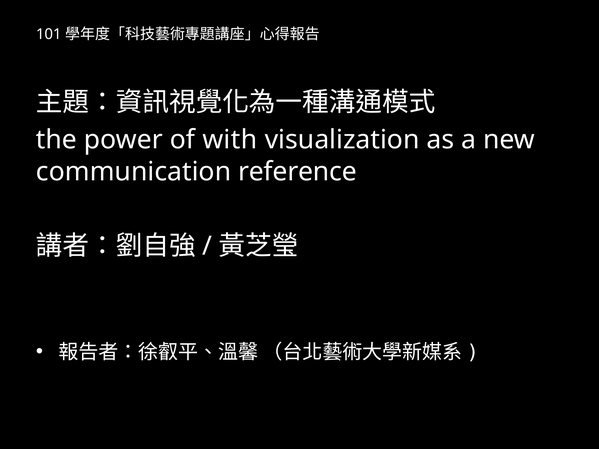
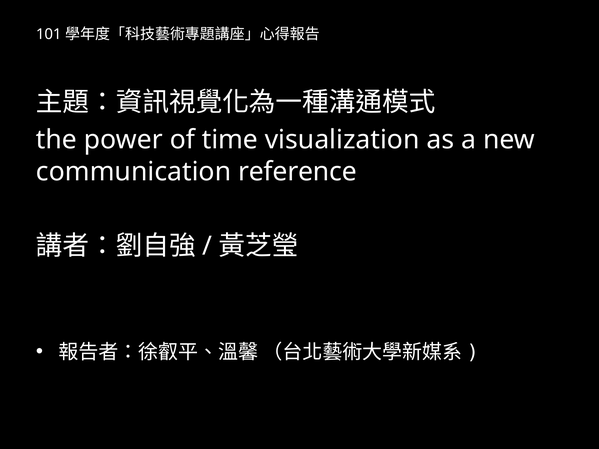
with: with -> time (230, 140)
